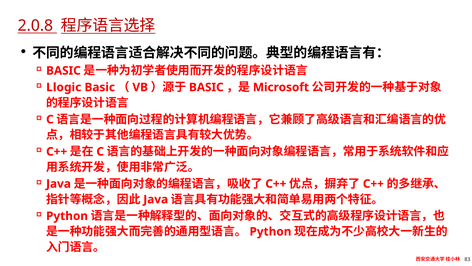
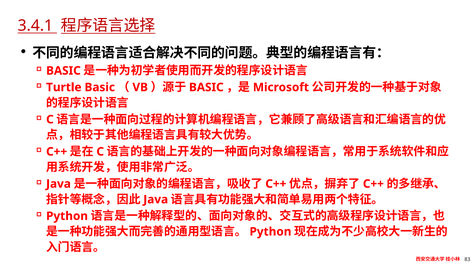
2.0.8: 2.0.8 -> 3.4.1 (35, 26)
Llogic: Llogic -> Turtle (64, 87)
